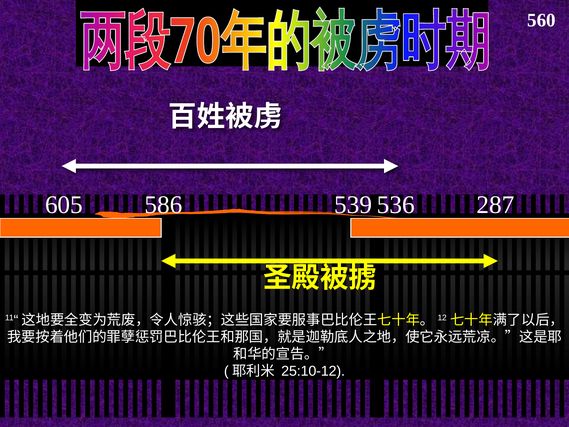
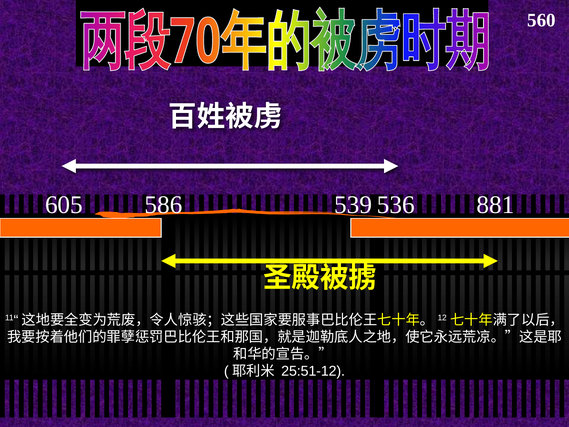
287: 287 -> 881 (495, 205)
25:10-12: 25:10-12 -> 25:51-12 (313, 371)
